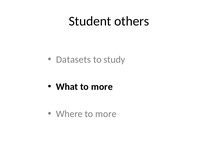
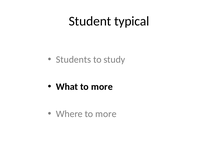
others: others -> typical (132, 21)
Datasets: Datasets -> Students (73, 59)
